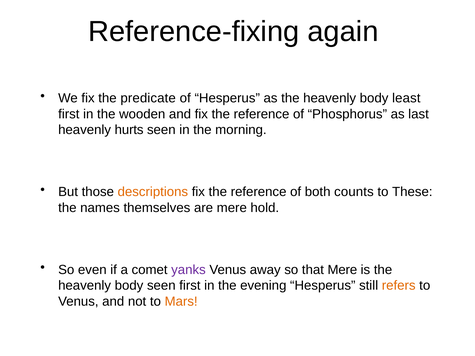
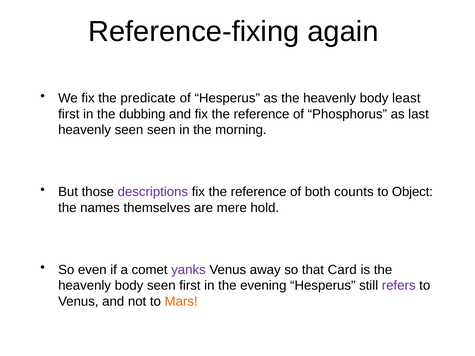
wooden: wooden -> dubbing (142, 114)
heavenly hurts: hurts -> seen (129, 130)
descriptions colour: orange -> purple (153, 192)
These: These -> Object (412, 192)
that Mere: Mere -> Card (342, 270)
refers colour: orange -> purple (399, 286)
